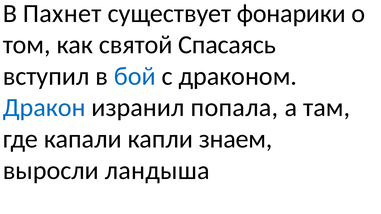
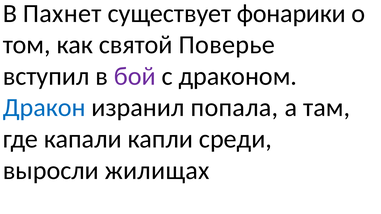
Спасаясь: Спасаясь -> Поверье (227, 45)
бой colour: blue -> purple (135, 76)
знаем: знаем -> среди (235, 139)
ландыша: ландыша -> жилищах (157, 171)
